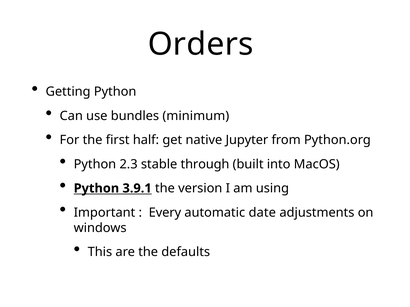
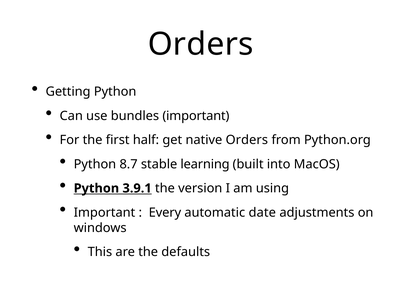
bundles minimum: minimum -> important (196, 116)
native Jupyter: Jupyter -> Orders (247, 140)
2.3: 2.3 -> 8.7 (129, 164)
through: through -> learning (205, 164)
